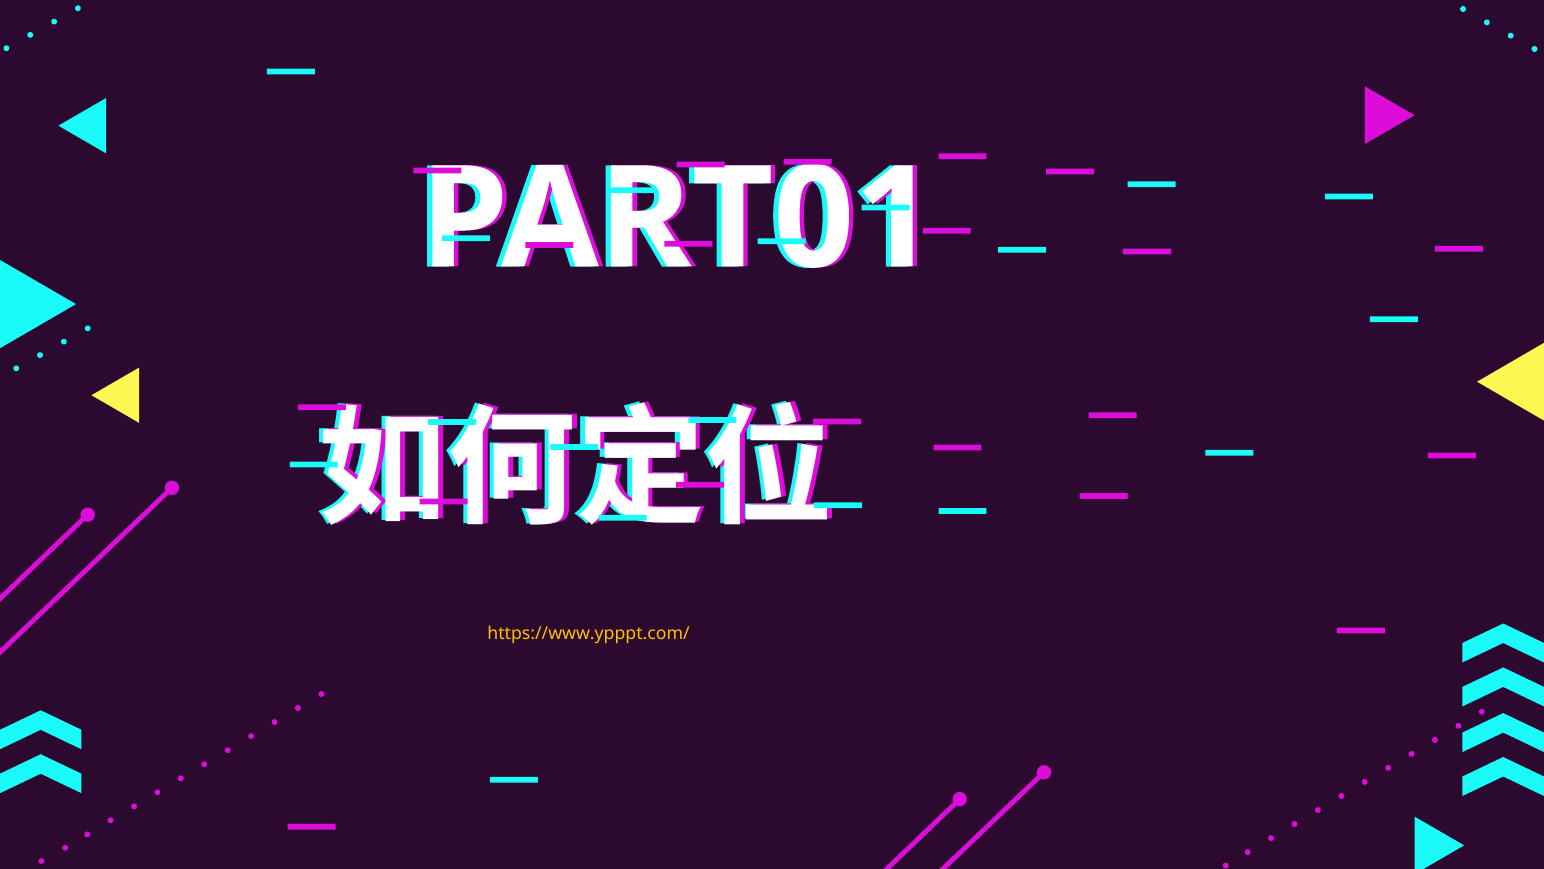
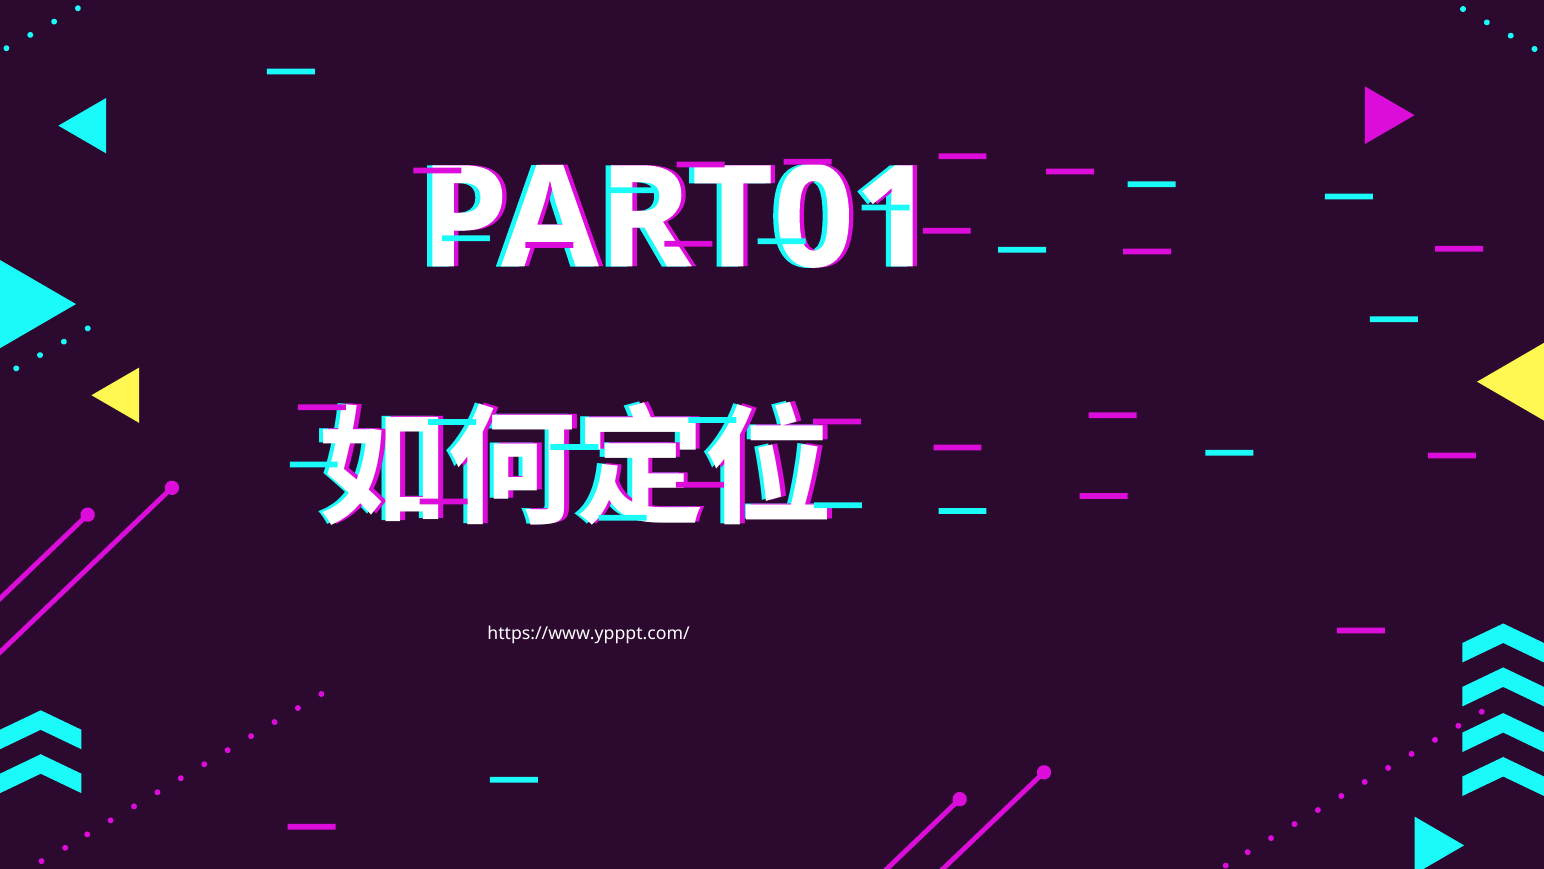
https://www.ypppt.com/ colour: yellow -> white (589, 634)
